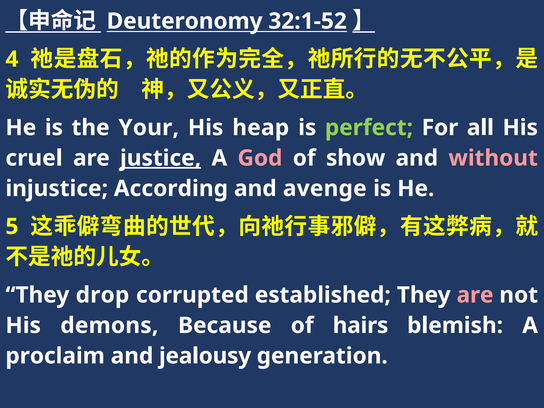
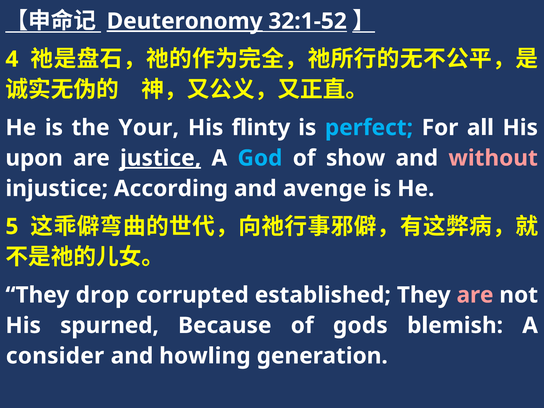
Deuteronomy underline: none -> present (185, 21)
heap: heap -> flinty (261, 128)
perfect colour: light green -> light blue (369, 128)
cruel: cruel -> upon (34, 158)
God colour: pink -> light blue (260, 158)
demons: demons -> spurned (109, 325)
hairs: hairs -> gods (360, 325)
proclaim: proclaim -> consider (55, 356)
jealousy: jealousy -> howling (205, 356)
